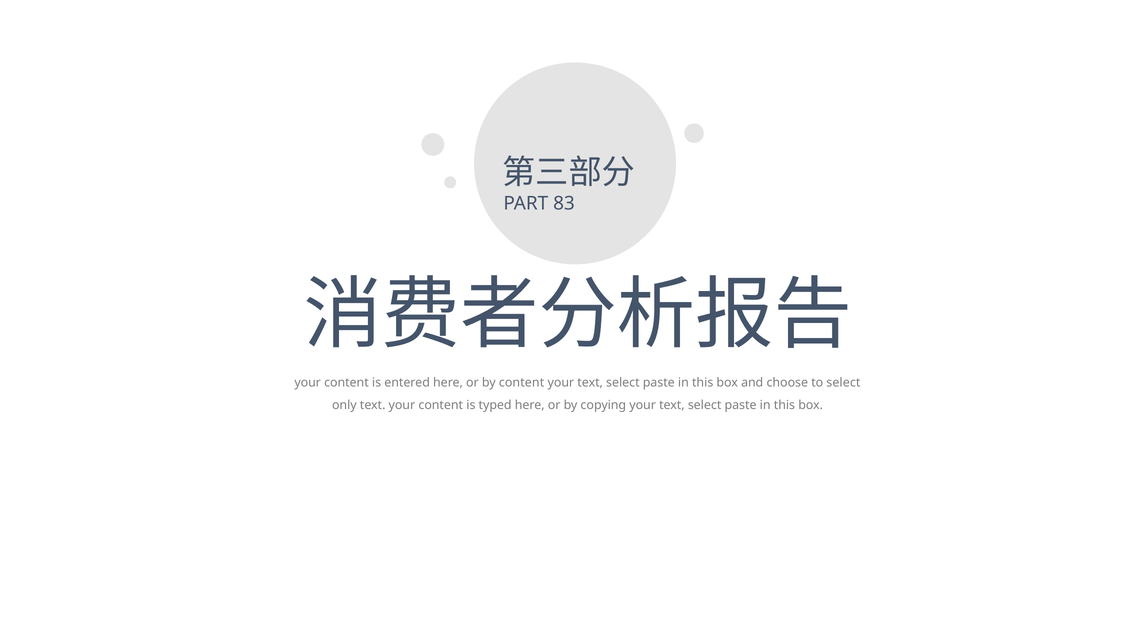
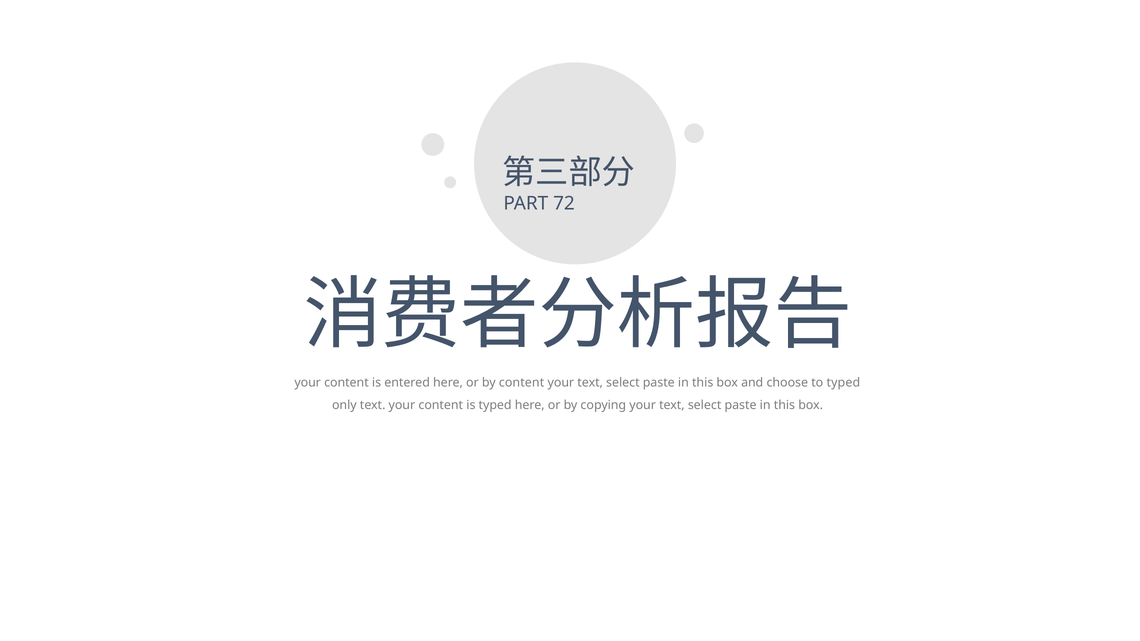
83: 83 -> 72 (564, 204)
to select: select -> typed (843, 383)
